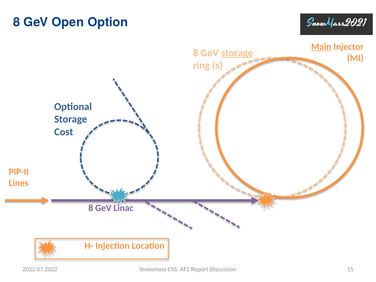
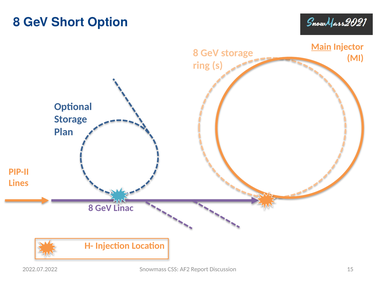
Open: Open -> Short (68, 22)
storage underline: present -> none (237, 53)
Cost: Cost -> Plan (64, 132)
